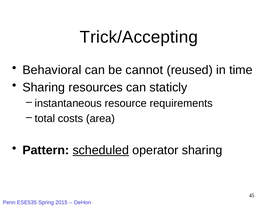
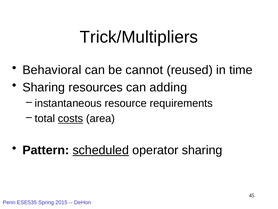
Trick/Accepting: Trick/Accepting -> Trick/Multipliers (139, 37)
staticly: staticly -> adding (168, 87)
costs underline: none -> present (71, 118)
